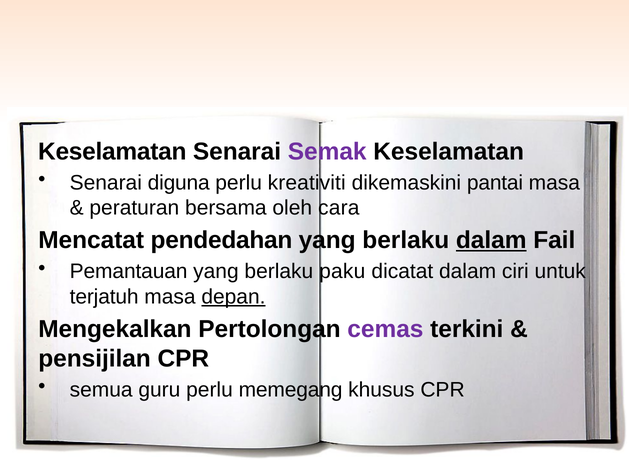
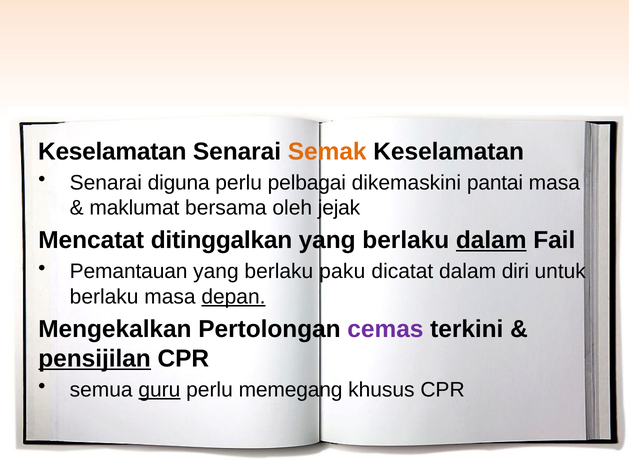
Semak colour: purple -> orange (327, 151)
kreativiti: kreativiti -> pelbagai (307, 183)
peraturan: peraturan -> maklumat (134, 208)
cara: cara -> jejak (339, 208)
pendedahan: pendedahan -> ditinggalkan (221, 240)
ciri: ciri -> diri (515, 271)
terjatuh: terjatuh -> berlaku (104, 297)
pensijilan underline: none -> present (95, 358)
guru underline: none -> present (159, 390)
